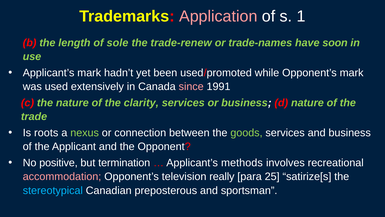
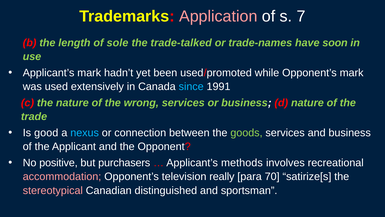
1: 1 -> 7 (301, 16)
trade-renew: trade-renew -> trade-talked (181, 43)
since colour: pink -> light blue (191, 86)
clarity: clarity -> wrong (141, 103)
roots: roots -> good (46, 133)
nexus colour: light green -> light blue (85, 133)
termination: termination -> purchasers (124, 162)
25: 25 -> 70 (272, 176)
stereotypical colour: light blue -> pink (53, 190)
preposterous: preposterous -> distinguished (166, 190)
